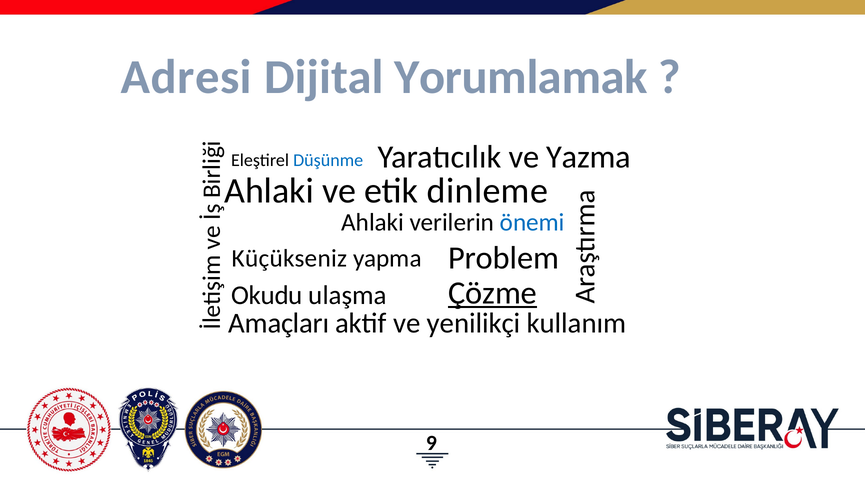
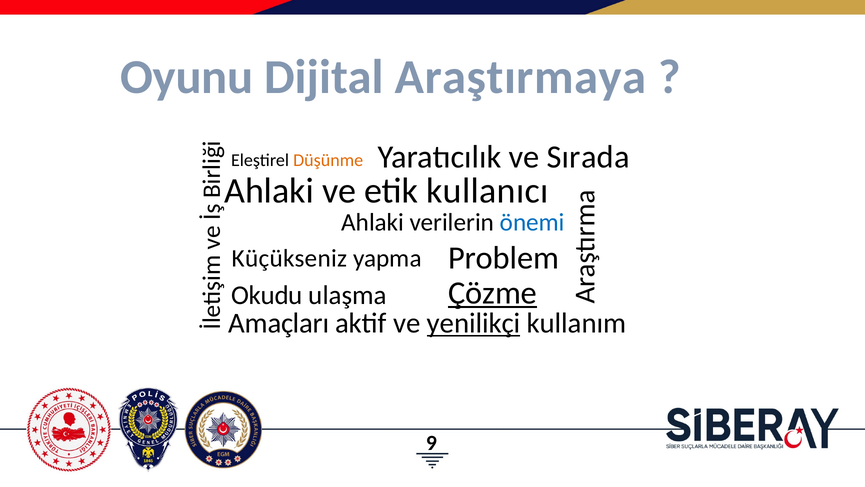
Adresi: Adresi -> Oyunu (187, 77)
Yorumlamak: Yorumlamak -> Araştırmaya (521, 77)
Yazma: Yazma -> Sırada (588, 157)
Düşünme colour: blue -> orange (328, 160)
dinleme: dinleme -> kullanıcı (487, 191)
yenilikçi underline: none -> present (474, 323)
